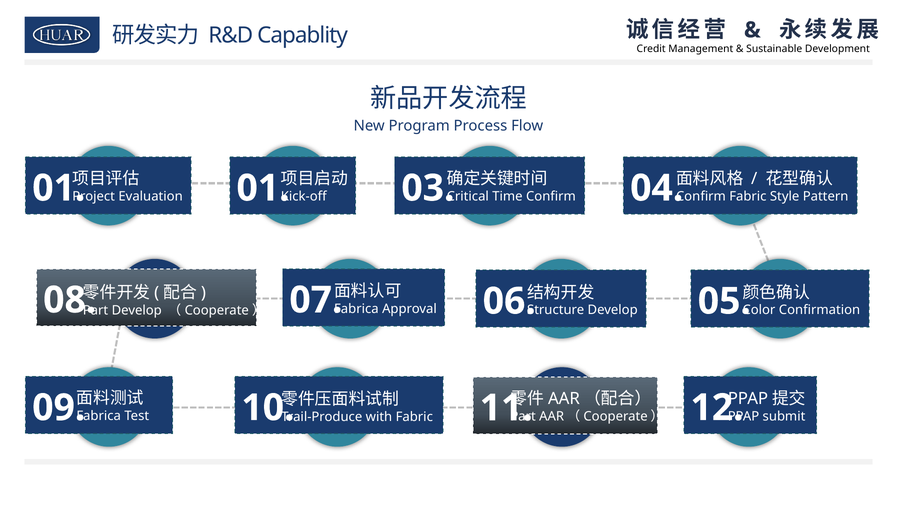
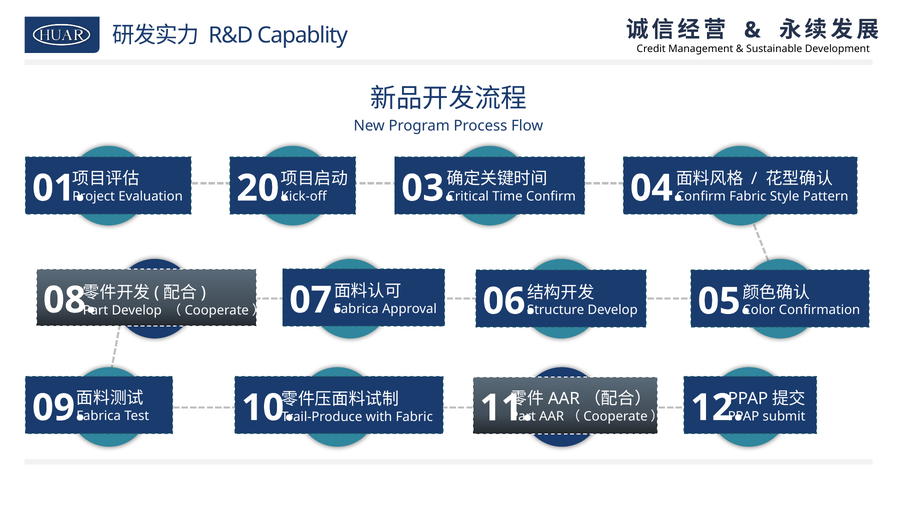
Evaluation 01: 01 -> 20 (263, 188)
